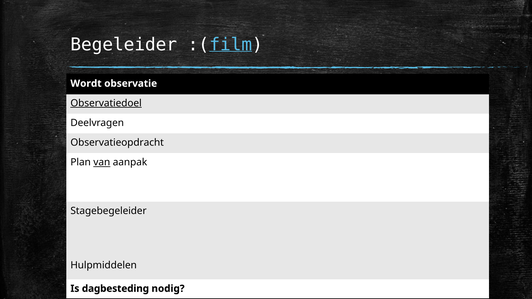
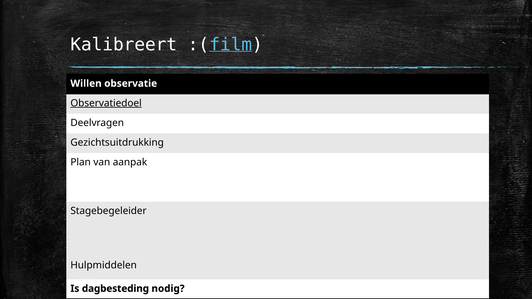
Begeleider: Begeleider -> Kalibreert (124, 45)
Wordt: Wordt -> Willen (86, 84)
Observatieopdracht: Observatieopdracht -> Gezichtsuitdrukking (117, 143)
van underline: present -> none (102, 162)
